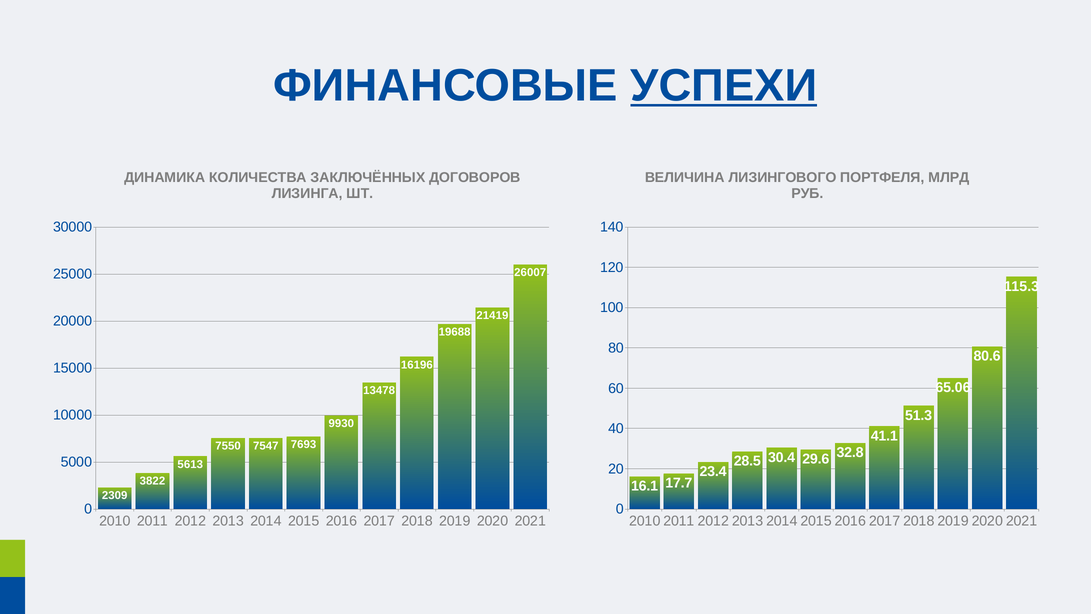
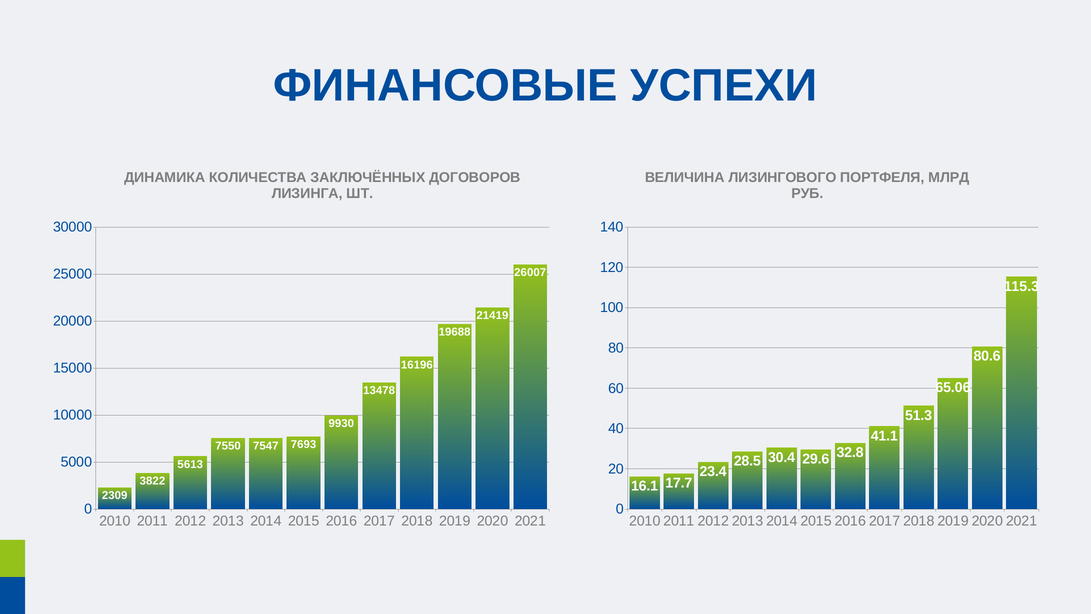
УСПЕХИ underline: present -> none (724, 86)
